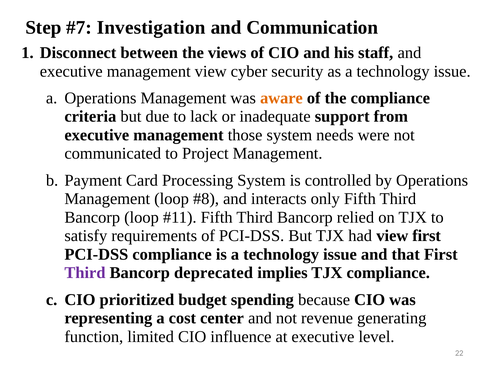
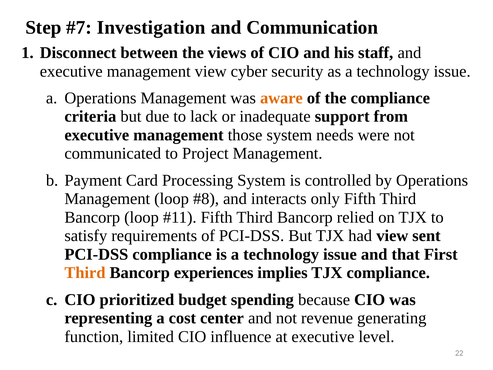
view first: first -> sent (426, 236)
Third colour: purple -> orange (85, 273)
deprecated: deprecated -> experiences (214, 273)
